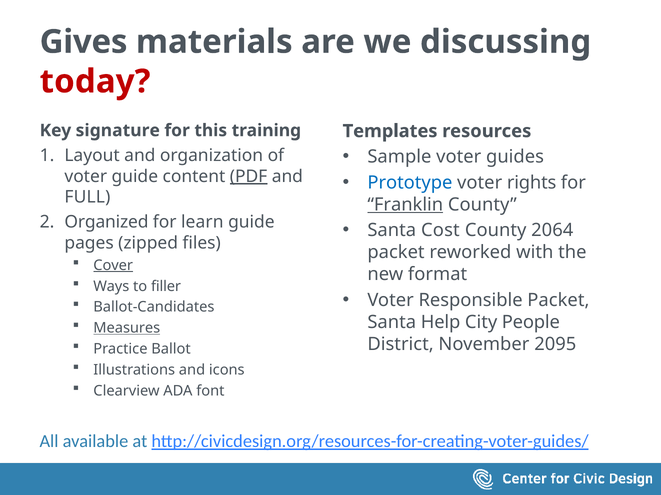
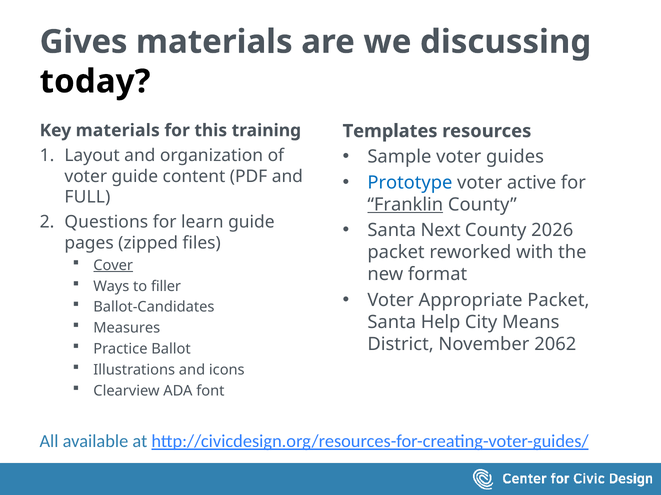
today colour: red -> black (95, 82)
Key signature: signature -> materials (118, 131)
PDF underline: present -> none (249, 177)
rights: rights -> active (532, 183)
Organized: Organized -> Questions (106, 222)
Cost: Cost -> Next (441, 231)
2064: 2064 -> 2026 (552, 231)
Responsible: Responsible -> Appropriate (471, 300)
People: People -> Means (531, 323)
Measures underline: present -> none (127, 328)
2095: 2095 -> 2062 (555, 345)
